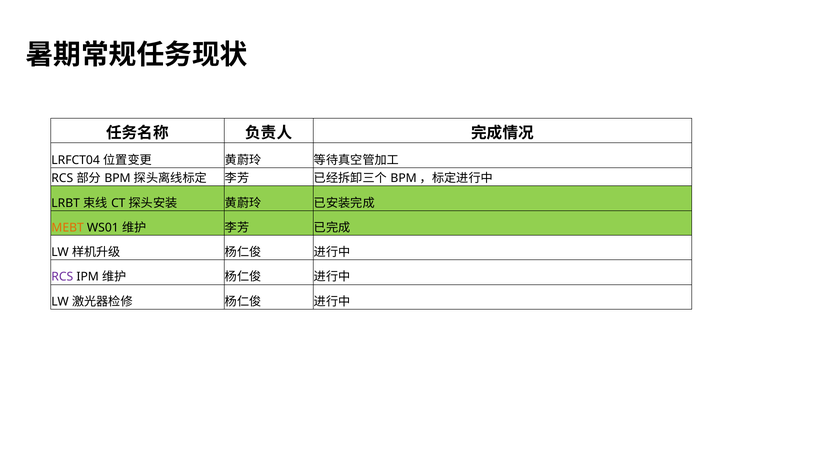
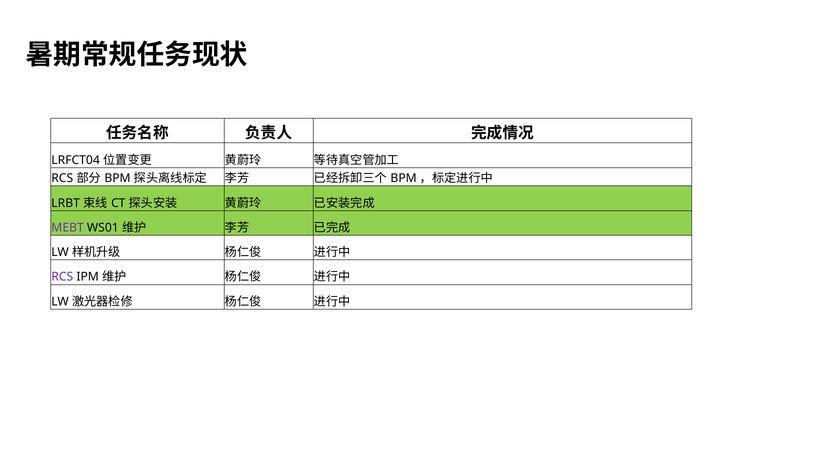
MEBT colour: orange -> purple (68, 228)
